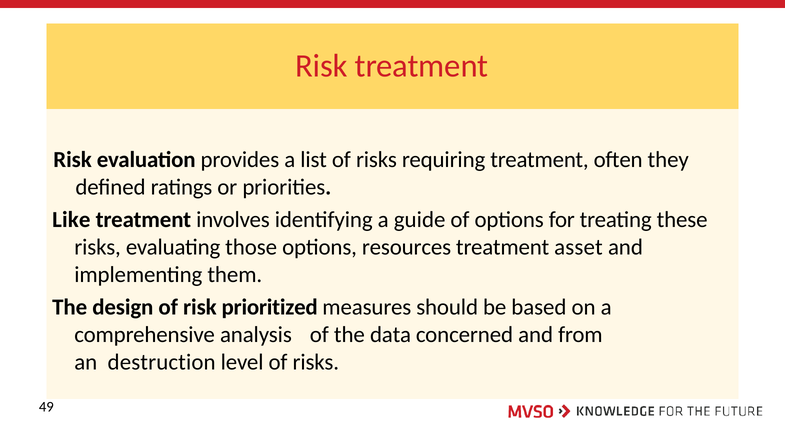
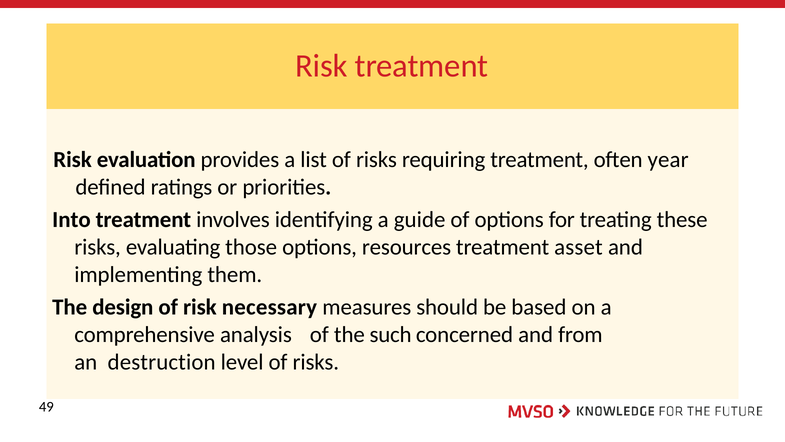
they: they -> year (668, 159)
Like: Like -> Into (71, 219)
prioritized: prioritized -> necessary (269, 307)
data: data -> such (391, 334)
